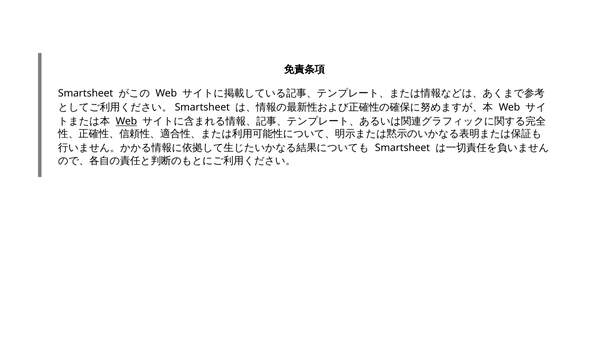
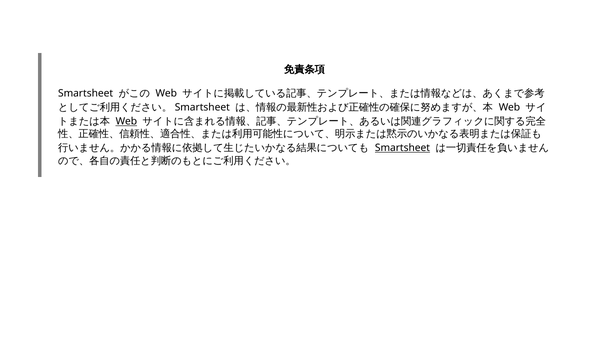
Smartsheet underline: none -> present (402, 148)
